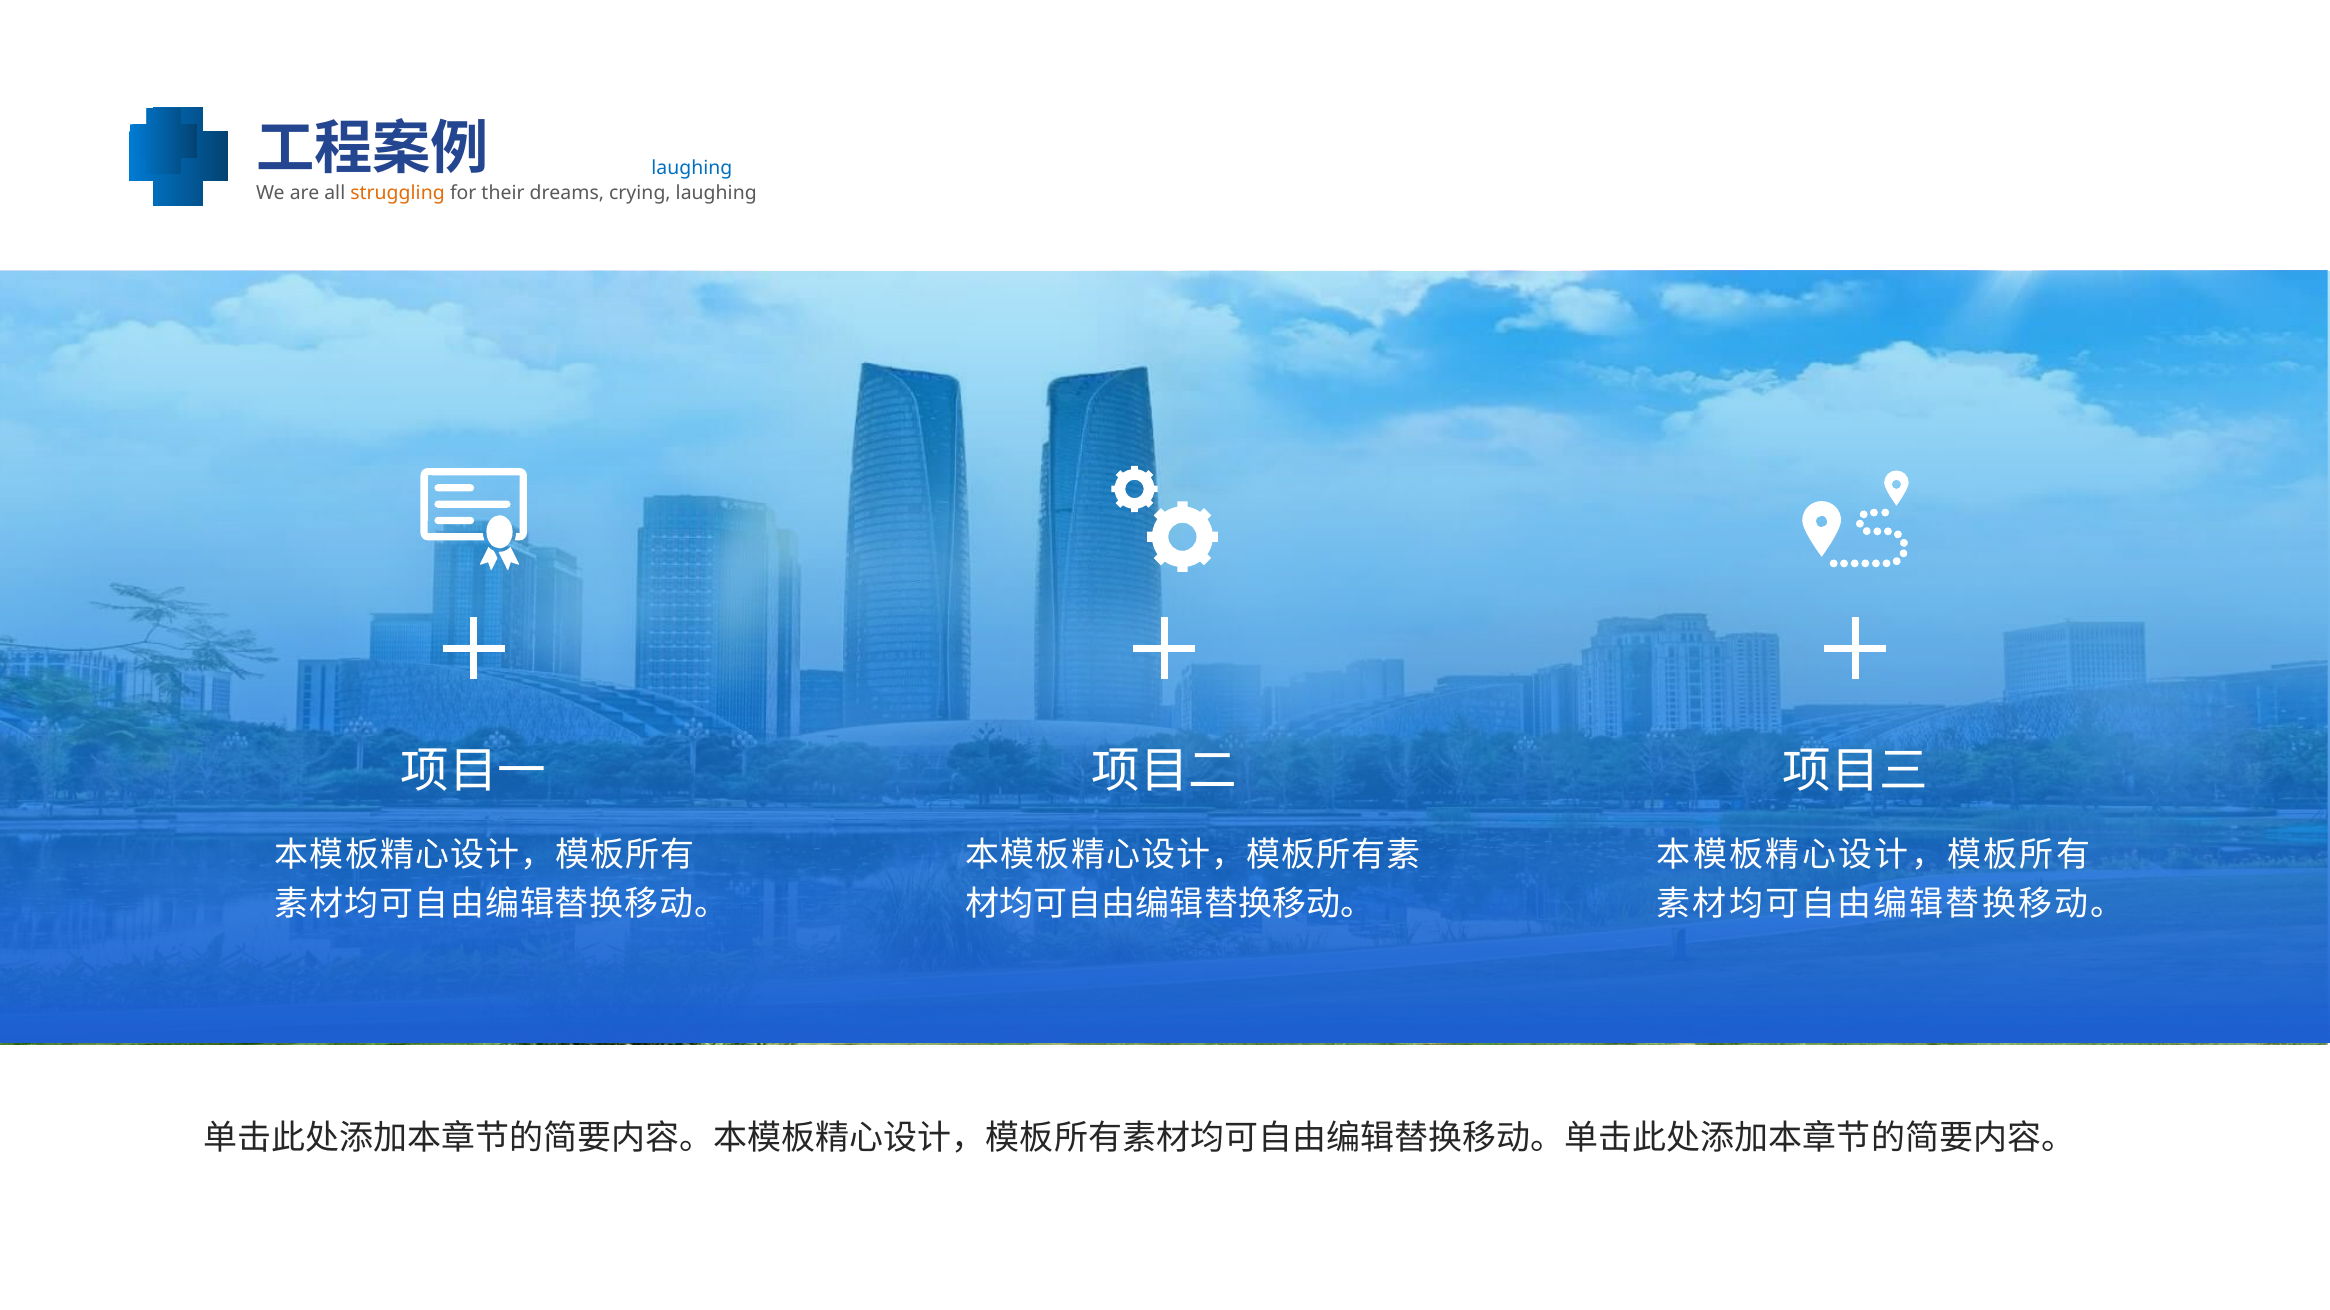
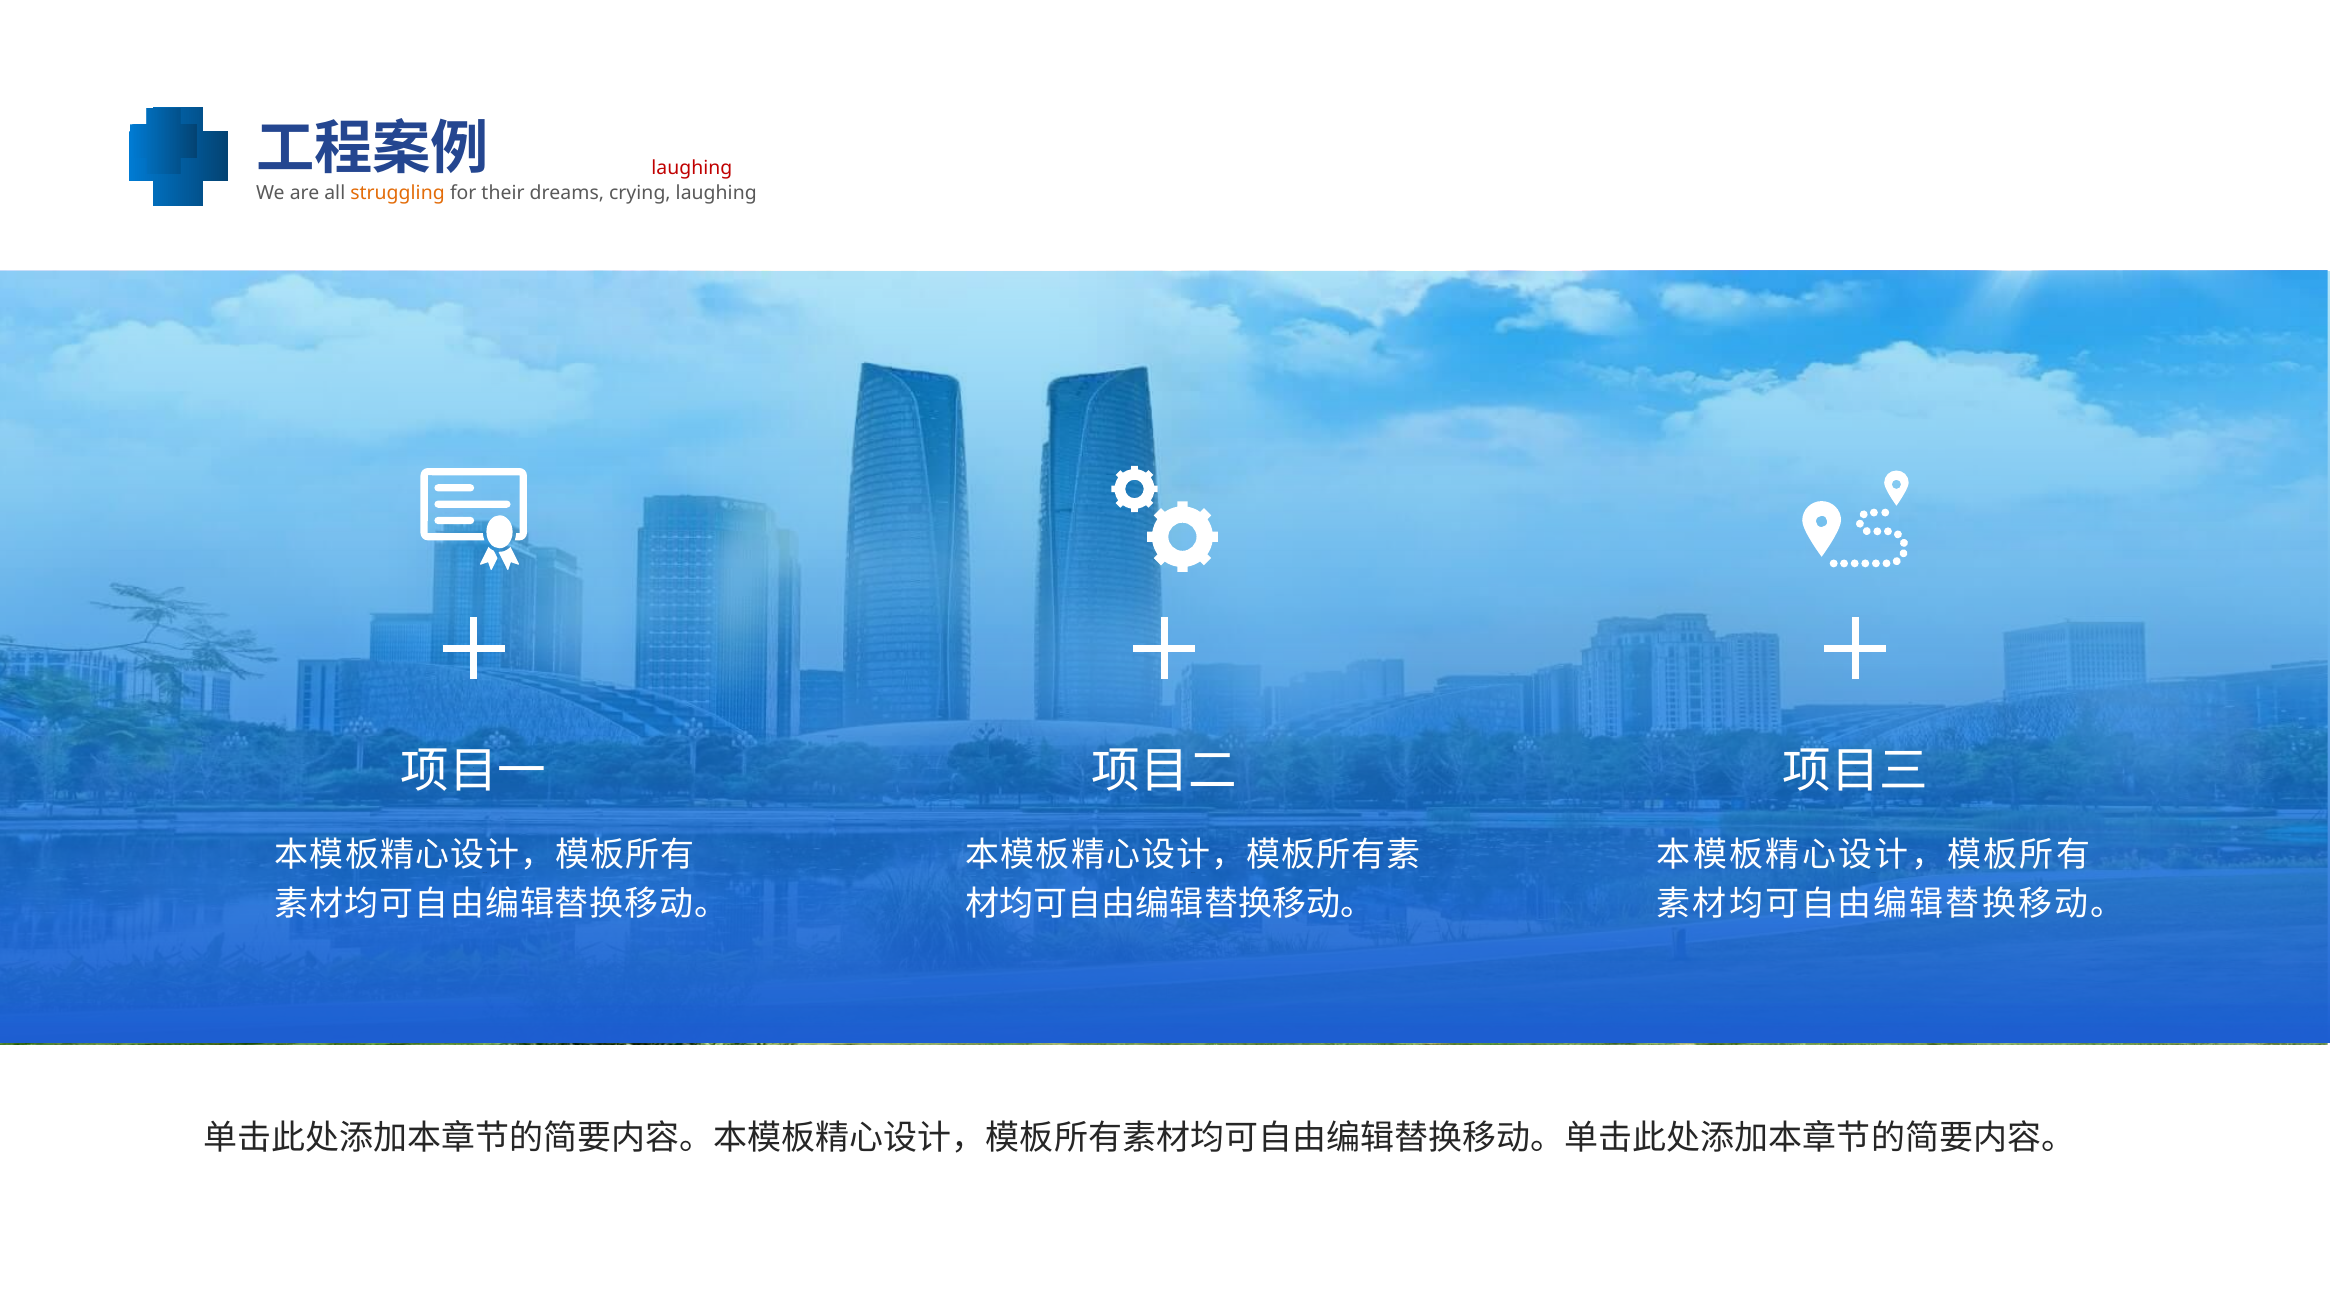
laughing colour: blue -> red (692, 169)
